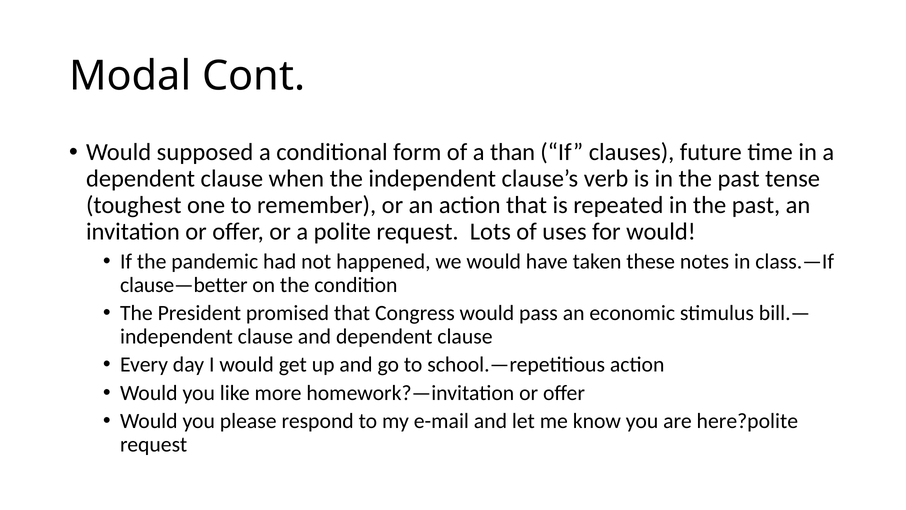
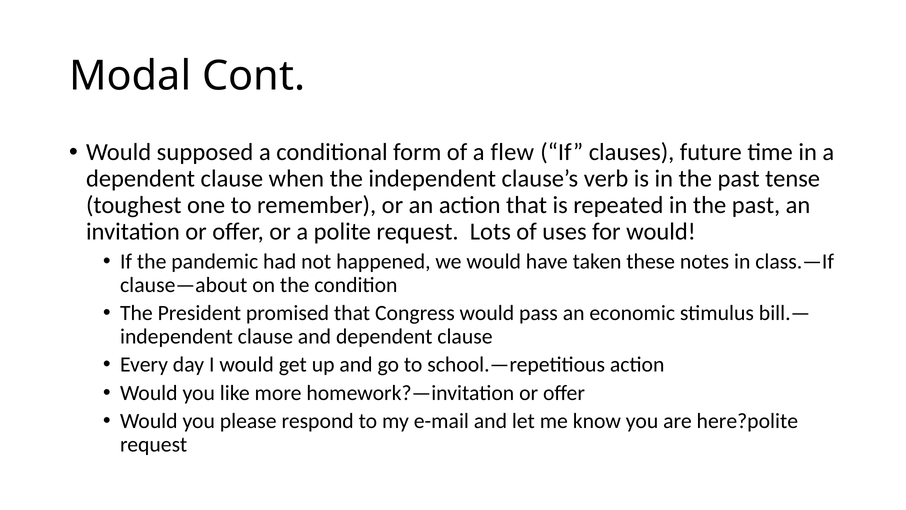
than: than -> flew (512, 152)
clause—better: clause—better -> clause—about (184, 285)
